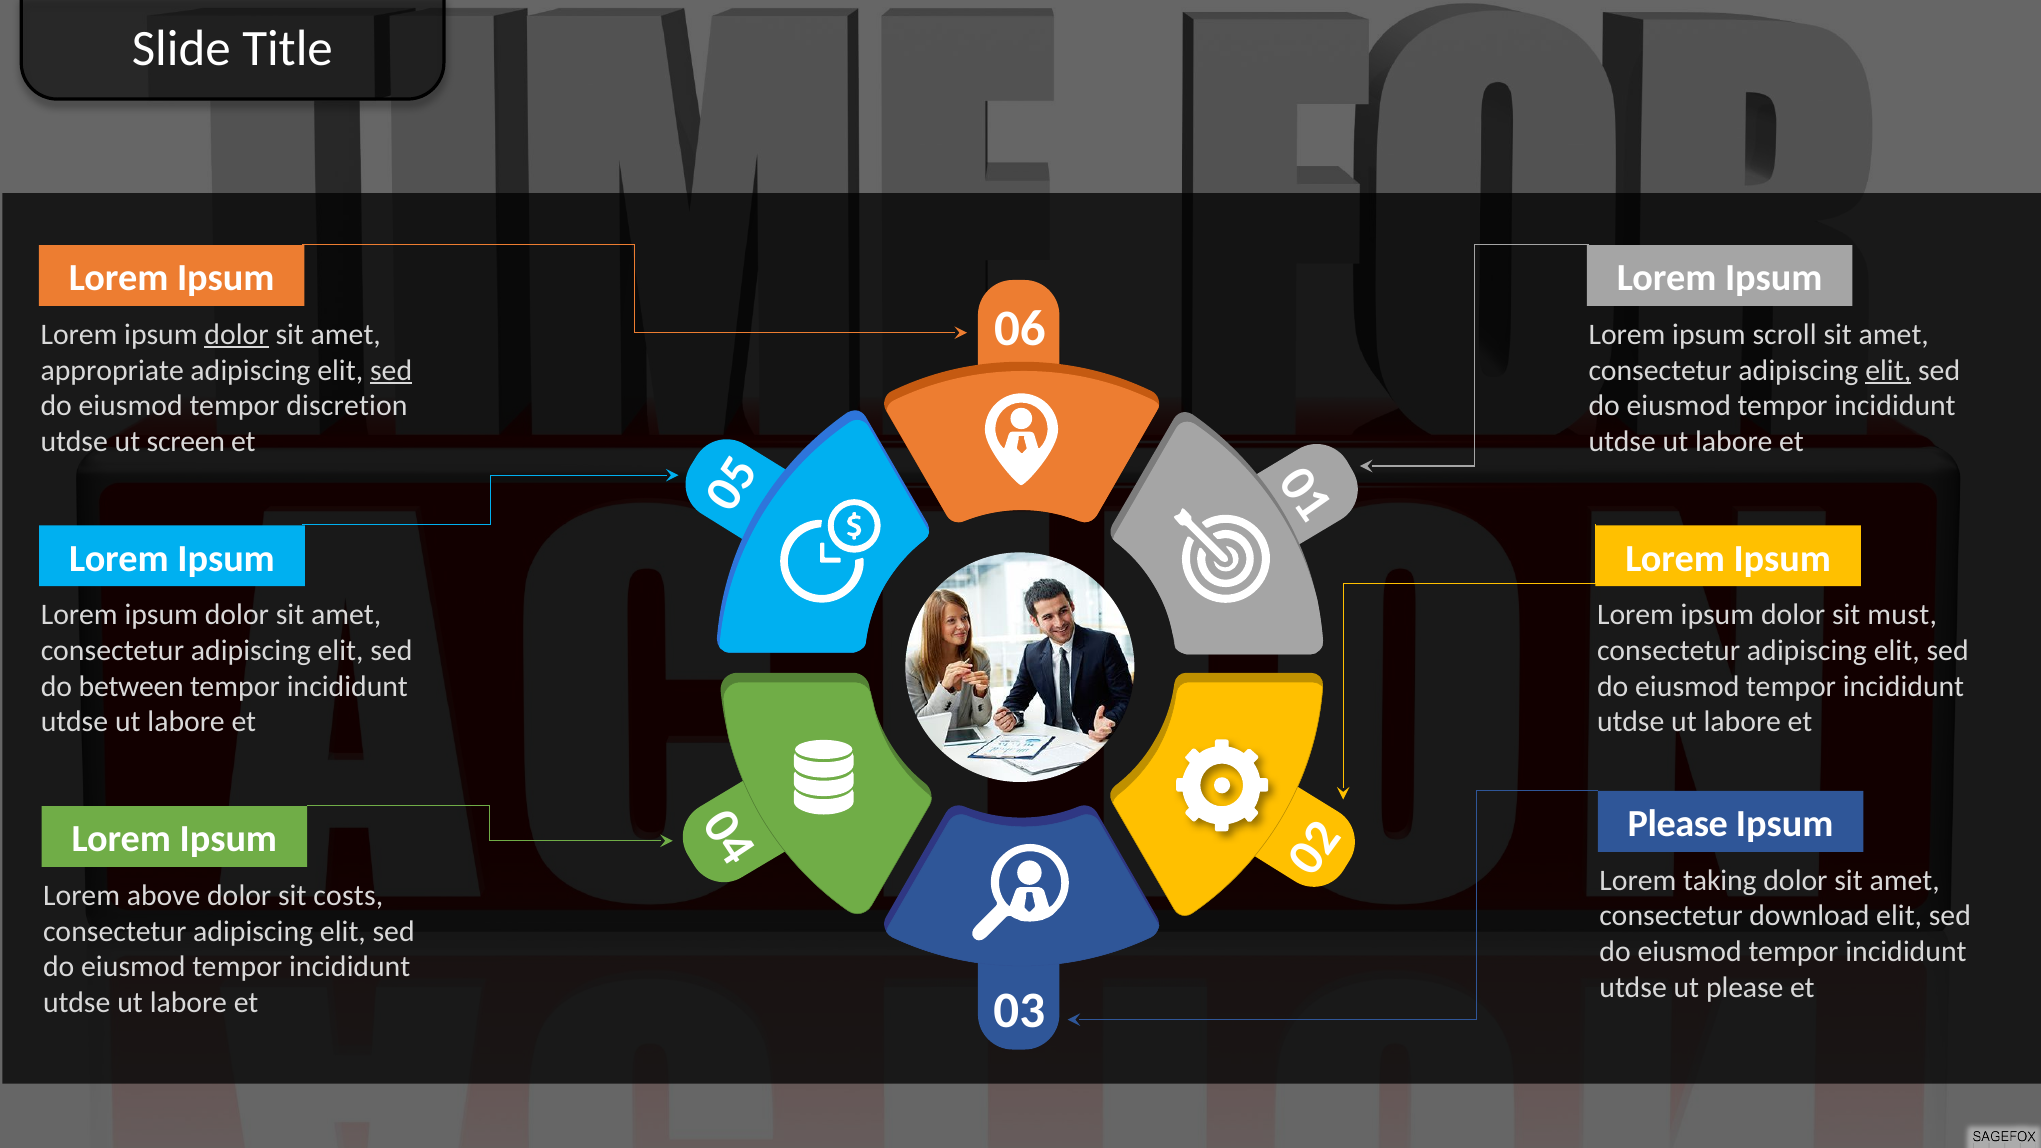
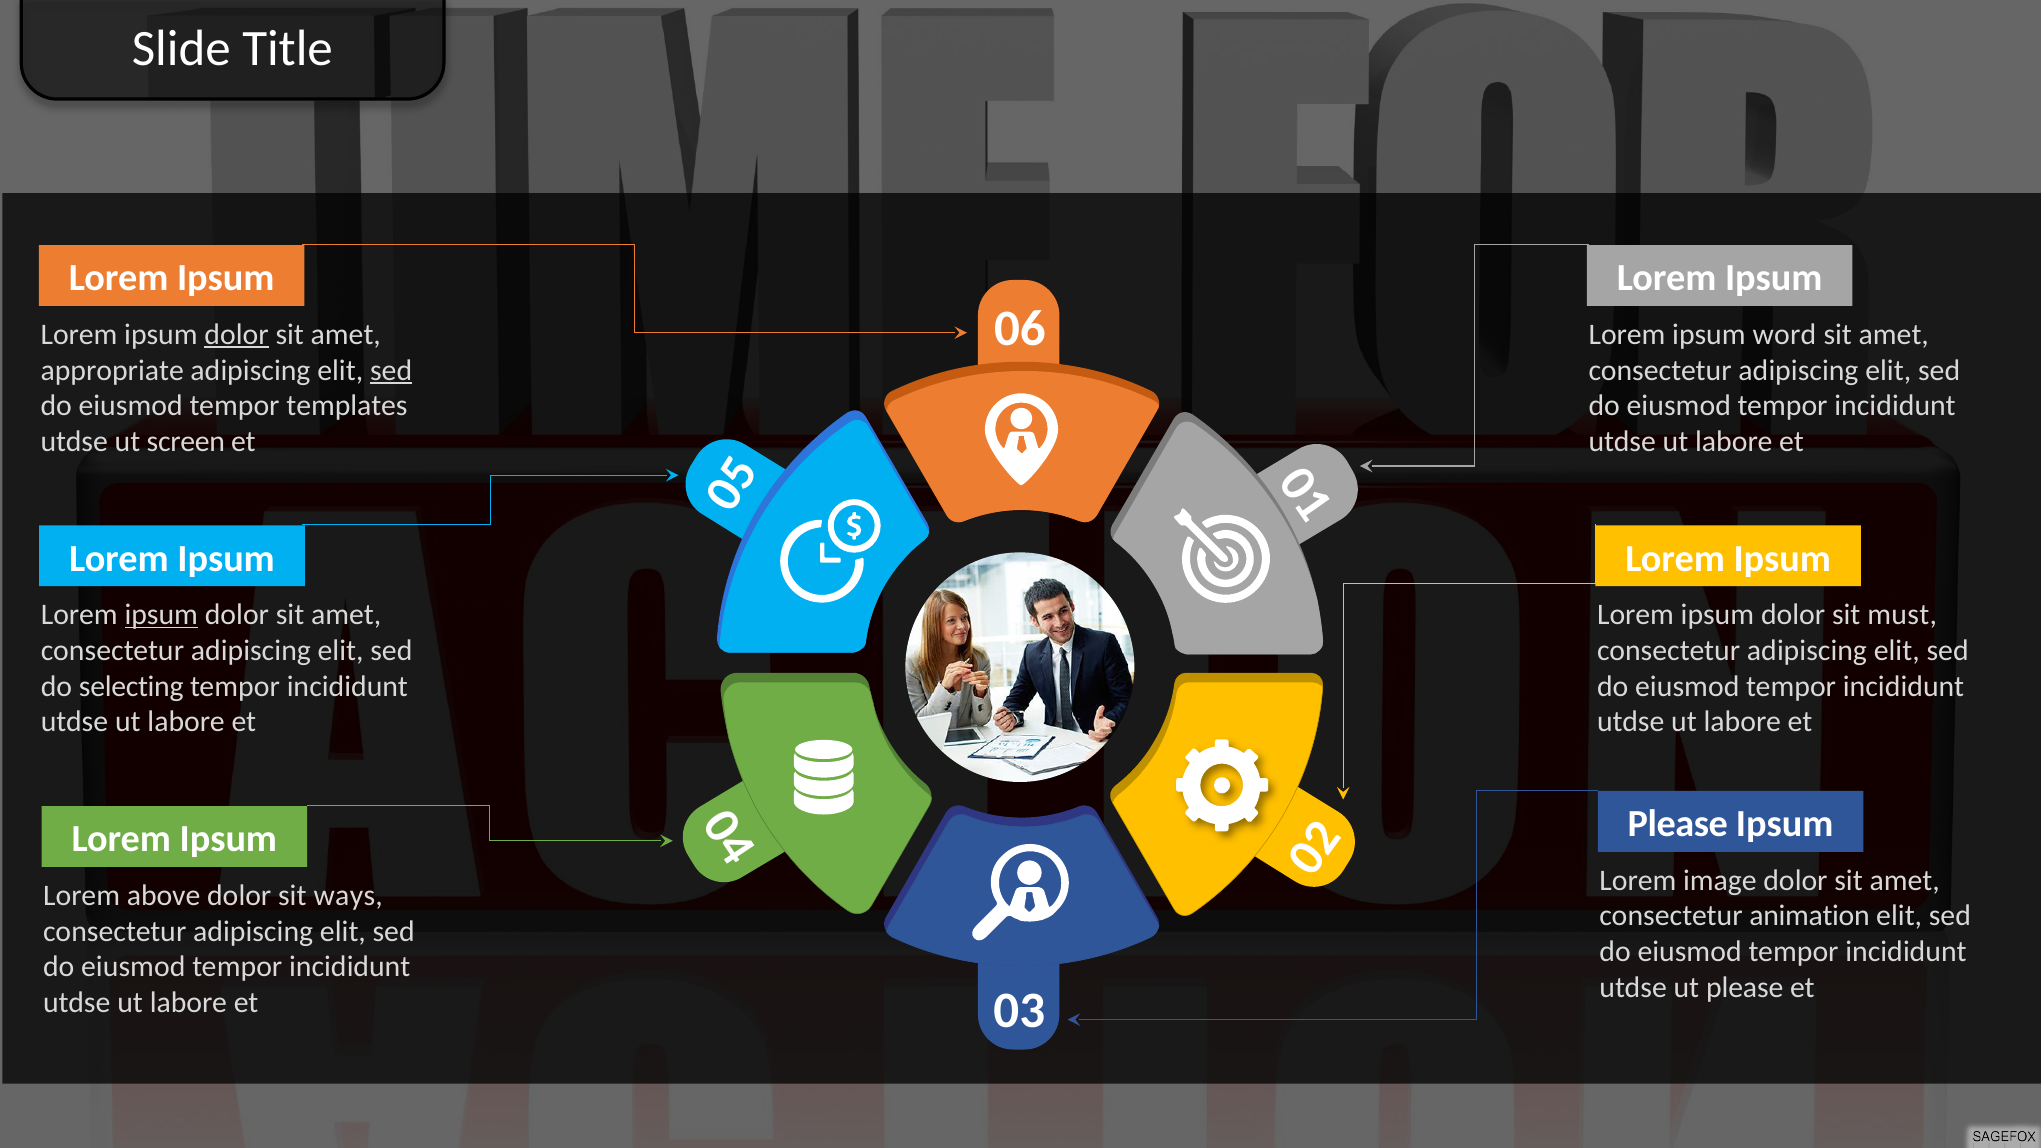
scroll: scroll -> word (1784, 334)
elit underline: present -> none (1888, 370)
discretion: discretion -> templates (347, 406)
ipsum underline: none -> present (161, 615)
between: between -> selecting (131, 686)
taking: taking -> image (1720, 880)
costs: costs -> ways (348, 896)
download: download -> animation (1810, 916)
